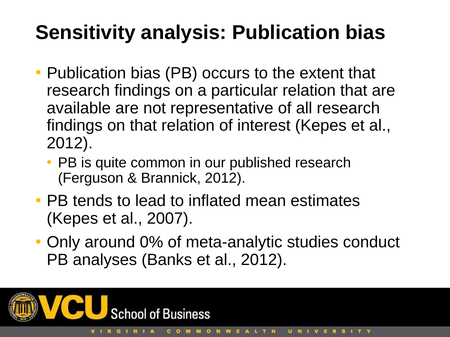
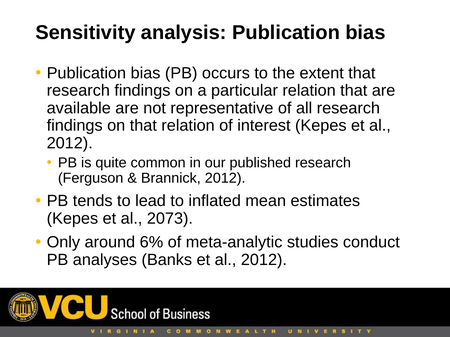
2007: 2007 -> 2073 (170, 219)
0%: 0% -> 6% (151, 243)
